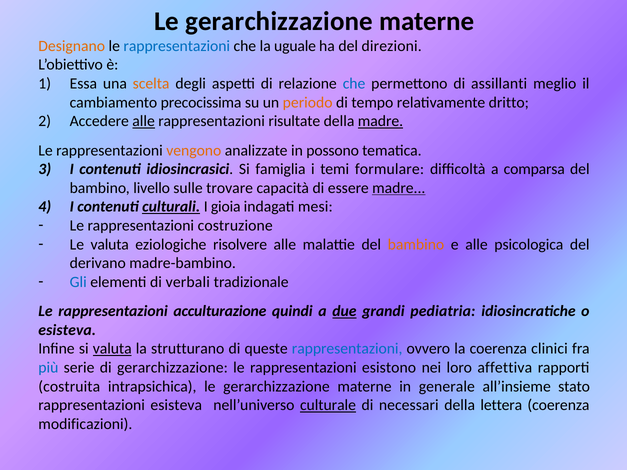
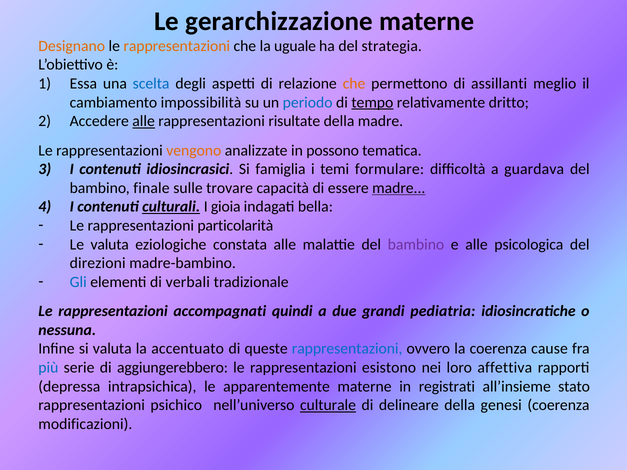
rappresentazioni colour: blue -> orange (177, 46)
direzioni: direzioni -> strategia (392, 46)
scelta colour: orange -> blue (151, 84)
che colour: blue -> orange (354, 84)
precocissima: precocissima -> impossibilità (201, 102)
periodo colour: orange -> blue (308, 102)
tempo underline: none -> present (372, 102)
madre underline: present -> none (380, 121)
comparsa: comparsa -> guardava (534, 169)
livello: livello -> finale (152, 188)
mesi: mesi -> bella (315, 207)
costruzione: costruzione -> particolarità (235, 226)
risolvere: risolvere -> constata (240, 245)
bambino colour: orange -> purple (416, 245)
derivano: derivano -> direzioni (98, 263)
acculturazione: acculturazione -> accompagnati (220, 311)
due underline: present -> none (344, 311)
esisteva: esisteva -> nessuna (67, 330)
valuta underline: present -> none (112, 349)
strutturano: strutturano -> accentuato (188, 349)
clinici: clinici -> cause (549, 349)
di gerarchizzazione: gerarchizzazione -> aggiungerebbero (173, 368)
costruita: costruita -> depressa (69, 387)
intrapsichica le gerarchizzazione: gerarchizzazione -> apparentemente (277, 387)
generale: generale -> registrati (447, 387)
rappresentazioni esisteva: esisteva -> psichico (176, 405)
necessari: necessari -> delineare (409, 405)
lettera: lettera -> genesi (501, 405)
